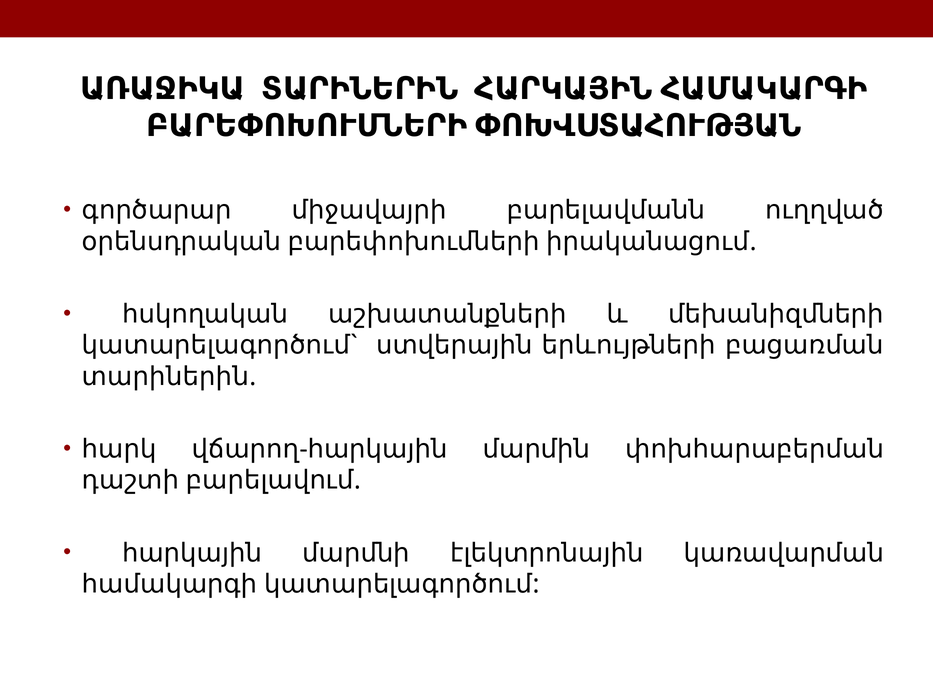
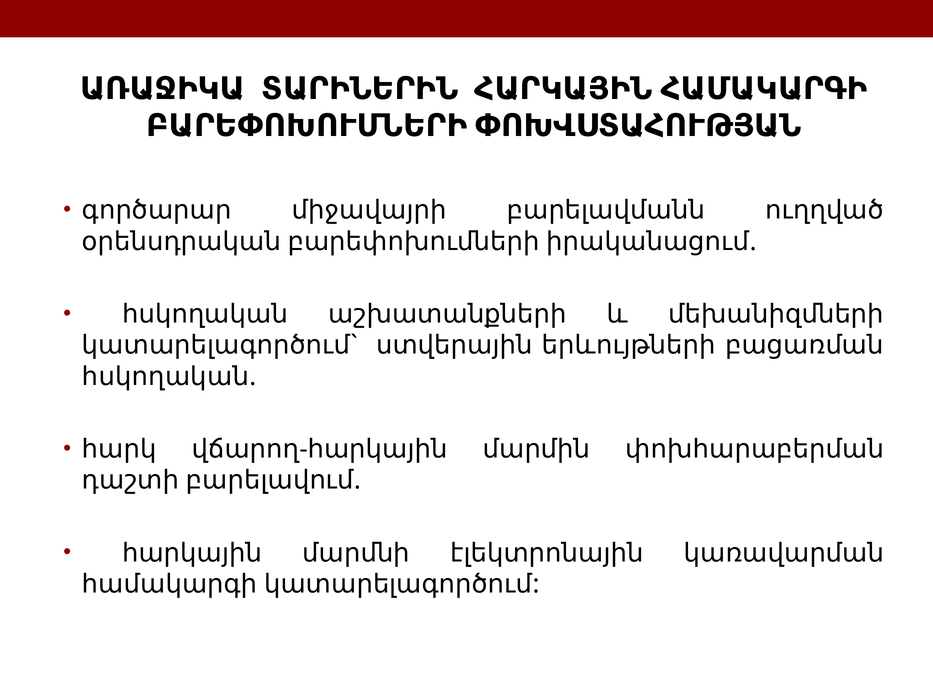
տարիներին: տարիներին -> հսկողական (165, 376)
